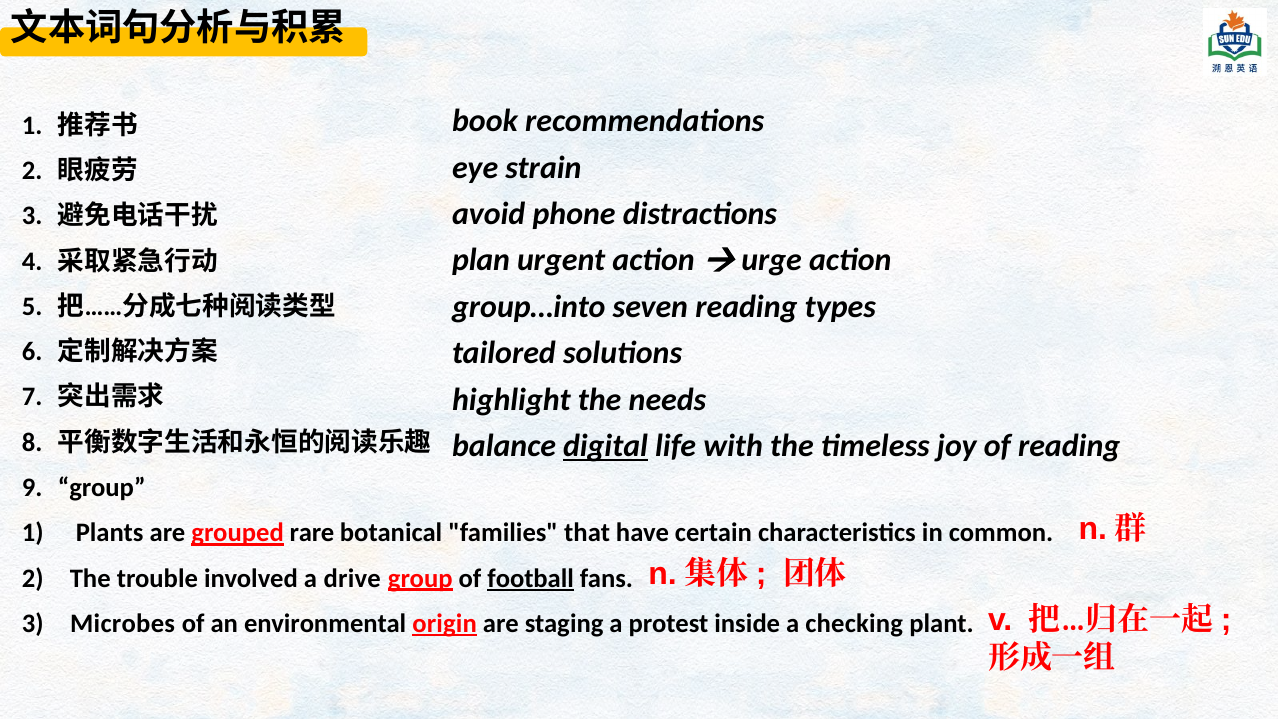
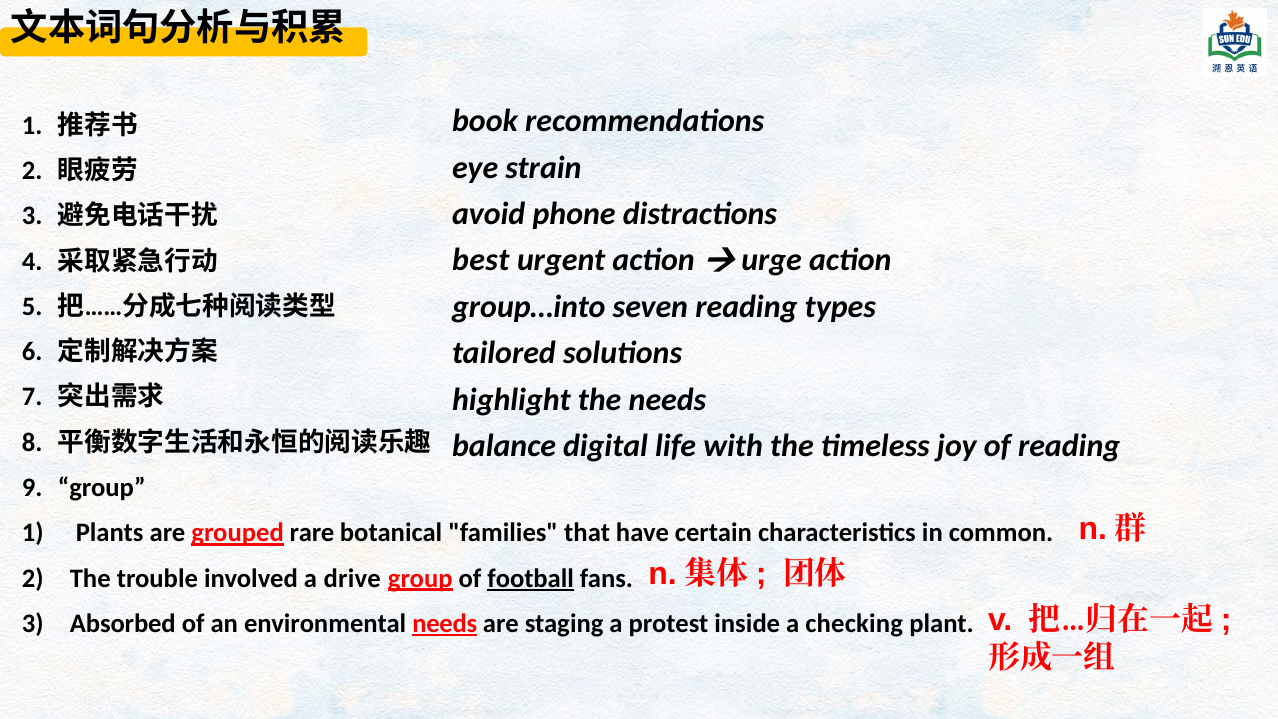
plan: plan -> best (481, 260)
digital underline: present -> none (605, 446)
Microbes: Microbes -> Absorbed (123, 623)
environmental origin: origin -> needs (445, 623)
